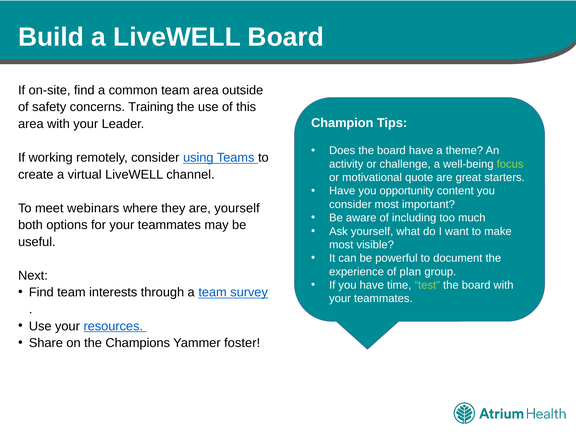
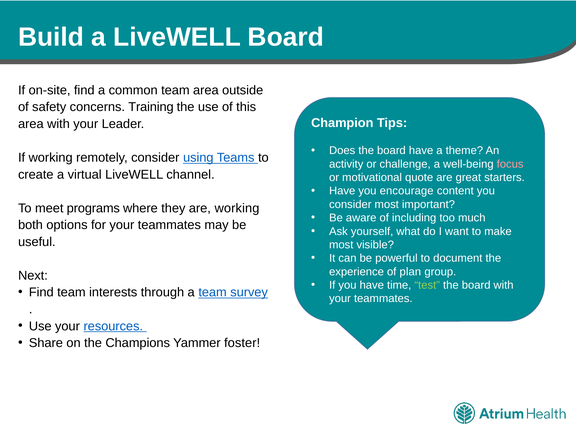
focus colour: light green -> pink (510, 164)
opportunity: opportunity -> encourage (407, 191)
webinars: webinars -> programs (93, 208)
are yourself: yourself -> working (237, 208)
